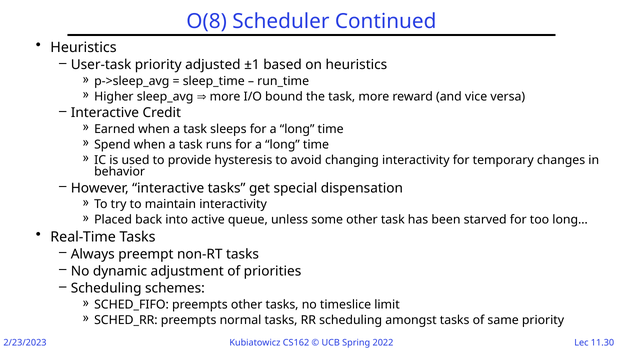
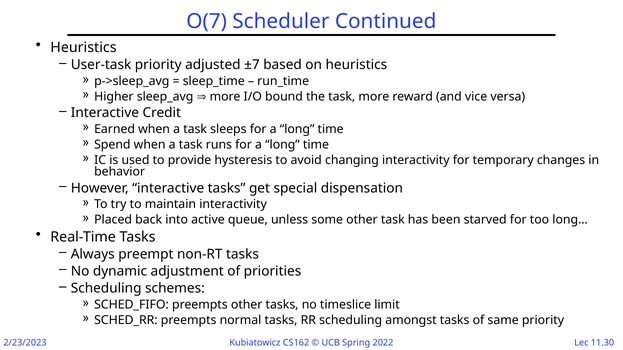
O(8: O(8 -> O(7 (207, 21)
±1: ±1 -> ±7 (252, 65)
